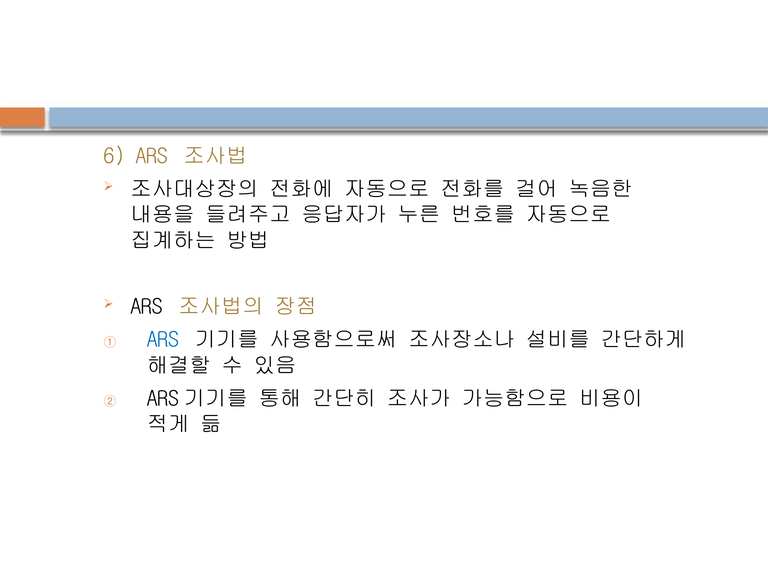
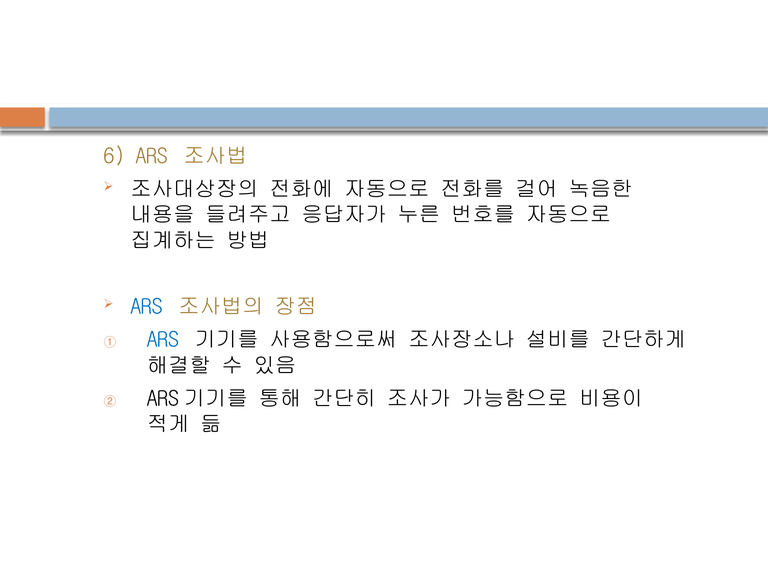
ARS colour: black -> blue (146, 307)
